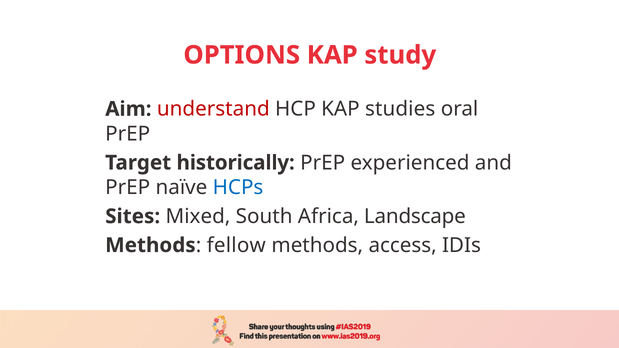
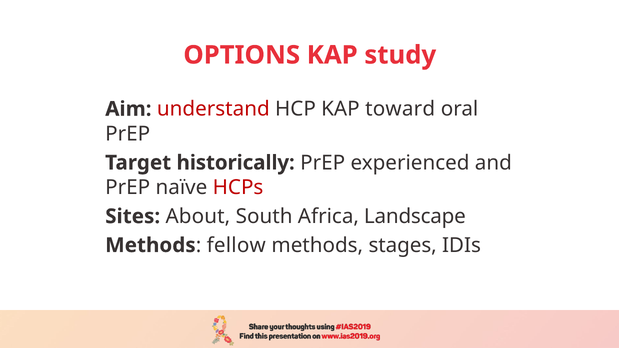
studies: studies -> toward (400, 109)
HCPs colour: blue -> red (238, 188)
Mixed: Mixed -> About (198, 216)
access: access -> stages (403, 245)
